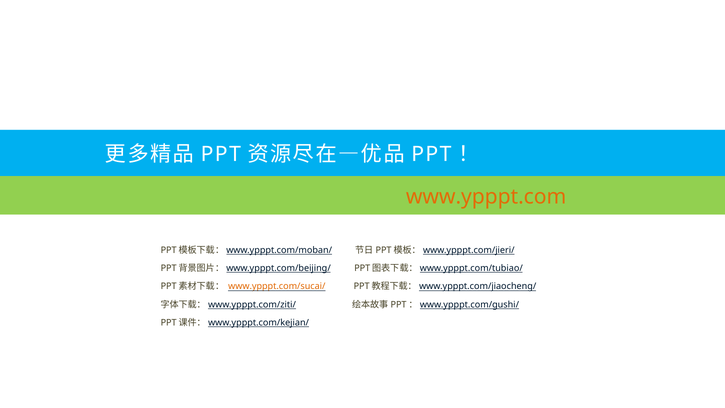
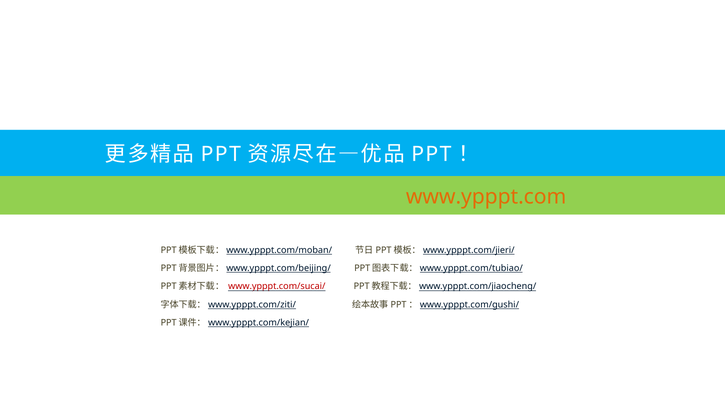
www.ypppt.com/sucai/ colour: orange -> red (277, 286)
